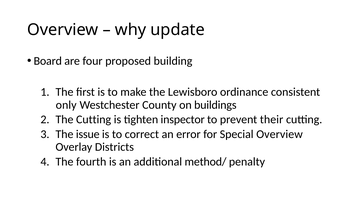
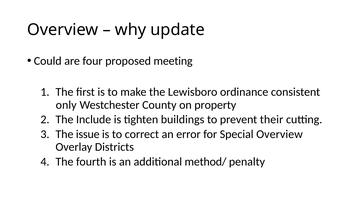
Board: Board -> Could (48, 61)
building: building -> meeting (173, 61)
buildings: buildings -> property (215, 105)
The Cutting: Cutting -> Include (94, 120)
inspector: inspector -> buildings (183, 120)
